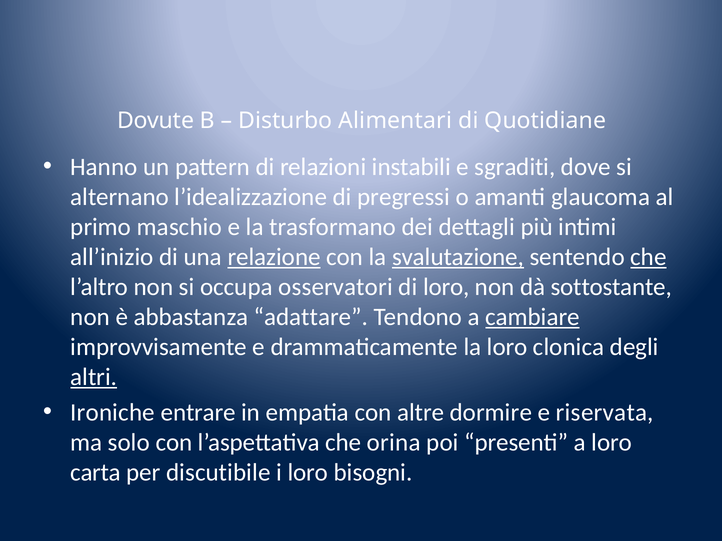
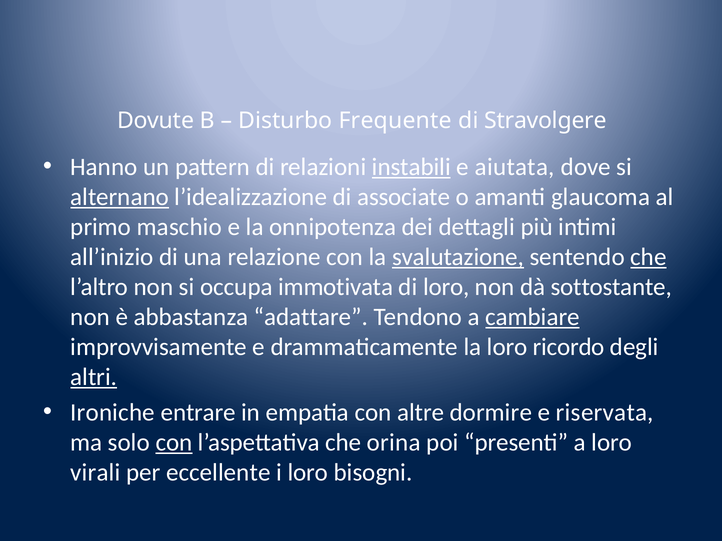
Alimentari: Alimentari -> Frequente (395, 121)
Quotidiane: Quotidiane -> Stravolgere (545, 121)
instabili underline: none -> present (411, 167)
sgraditi: sgraditi -> aiutata (515, 167)
alternano underline: none -> present (120, 197)
pregressi: pregressi -> associate (404, 197)
trasformano: trasformano -> onnipotenza (333, 227)
relazione underline: present -> none (274, 257)
osservatori: osservatori -> immotivata (336, 287)
clonica: clonica -> ricordo (569, 347)
con underline: none -> present (174, 443)
carta: carta -> virali (95, 473)
discutibile: discutibile -> eccellente (218, 473)
